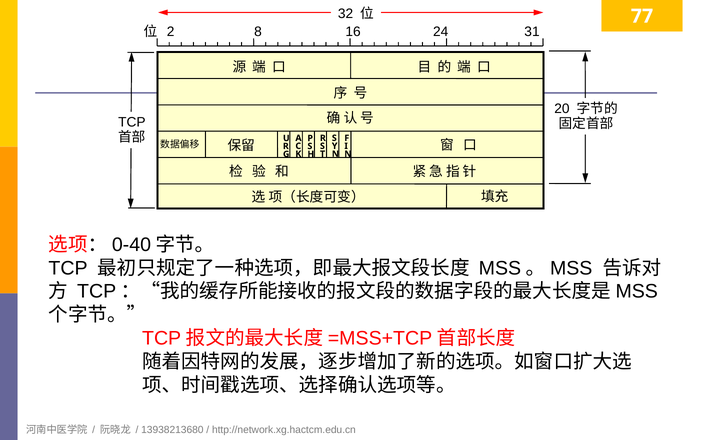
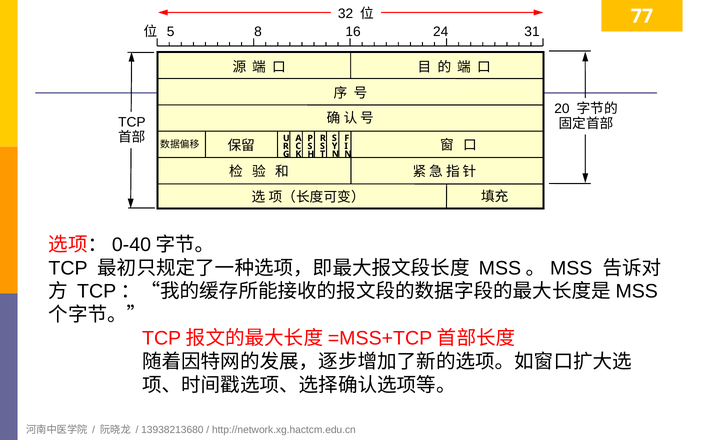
2: 2 -> 5 (171, 32)
